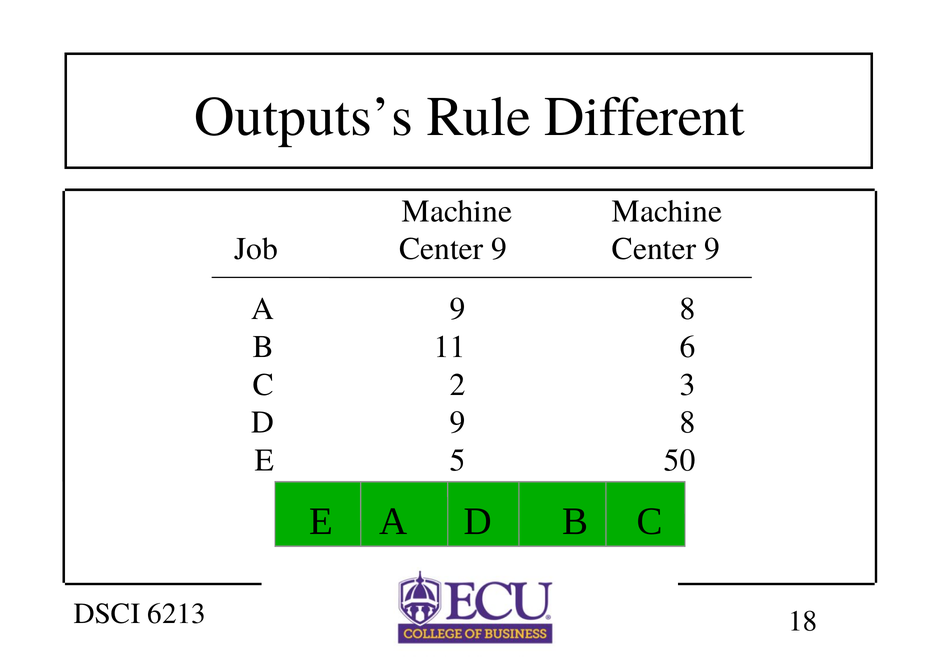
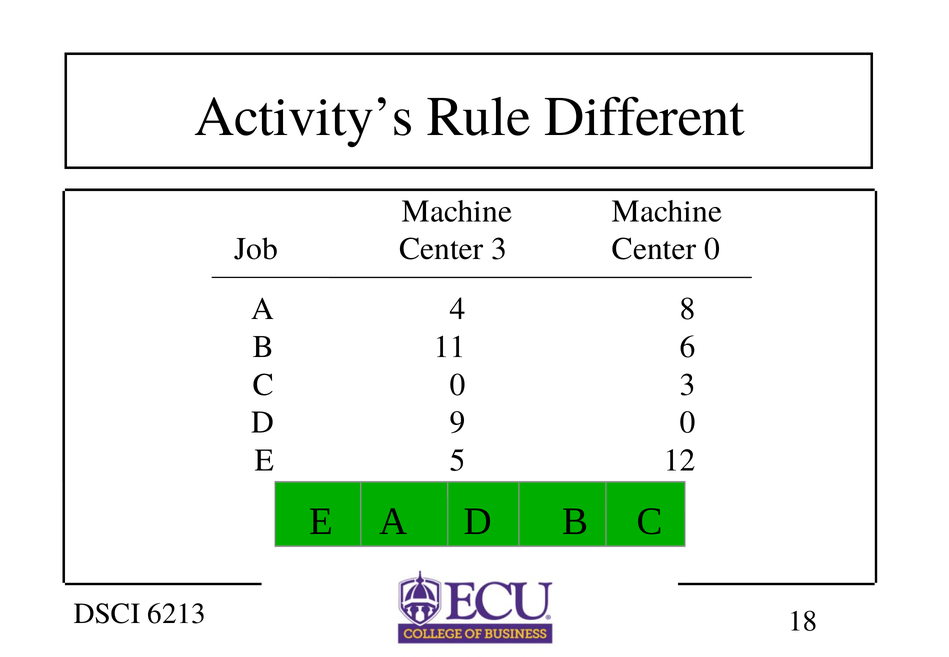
Outputs’s: Outputs’s -> Activity’s (304, 117)
Job Center 9: 9 -> 3 (499, 249)
9: 9 -> 0 (712, 249)
A 9: 9 -> 4 (458, 309)
C 2: 2 -> 0 (458, 385)
D 9 8: 8 -> 0 (688, 423)
50: 50 -> 12 (680, 460)
